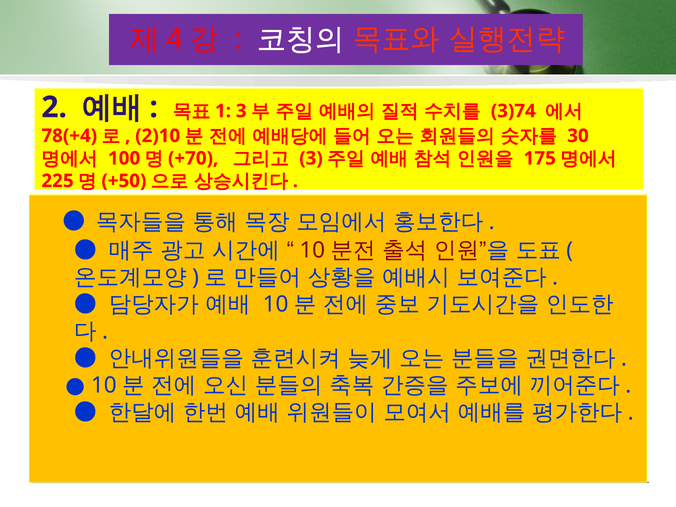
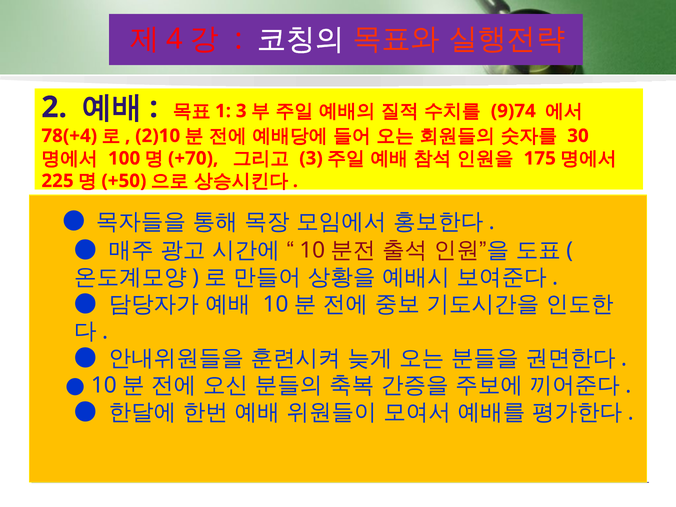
3)74: 3)74 -> 9)74 (513, 111)
